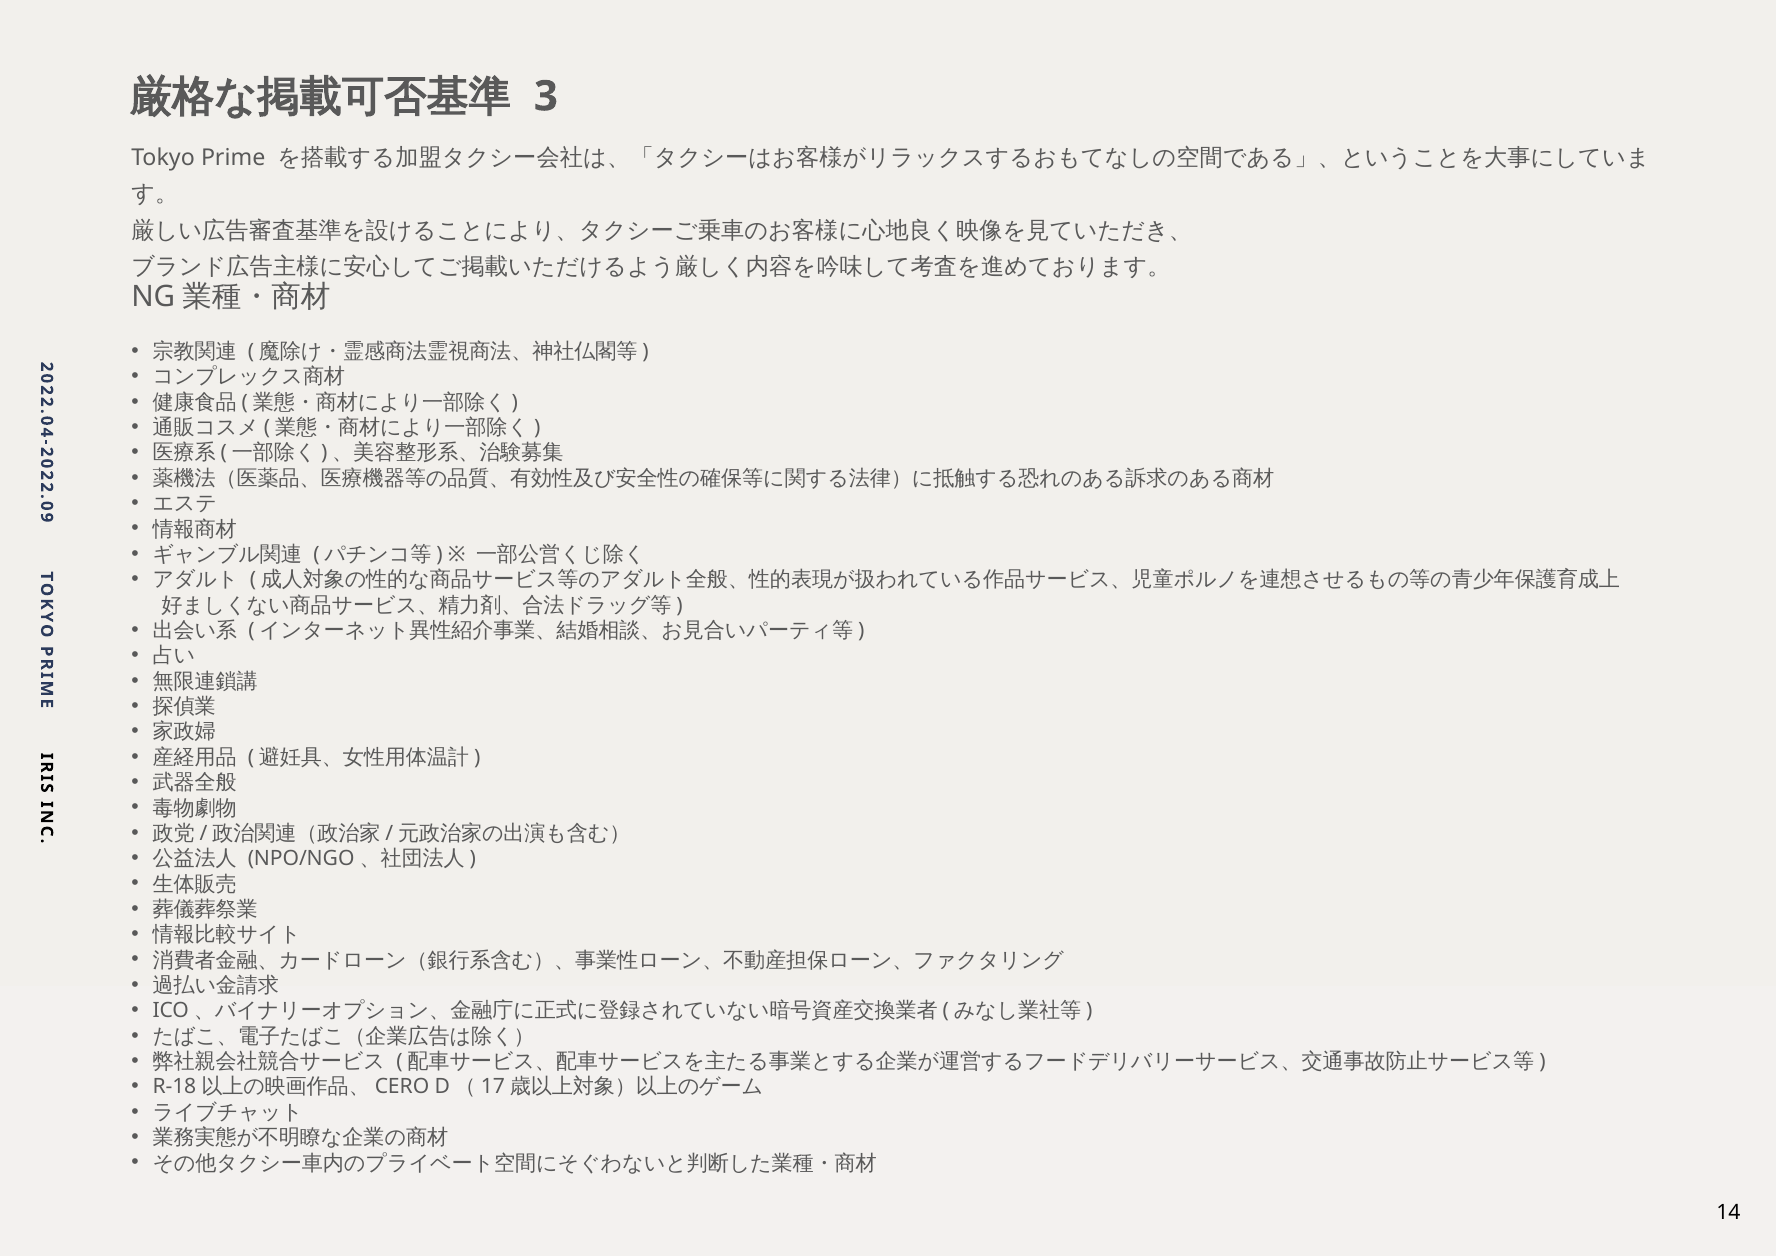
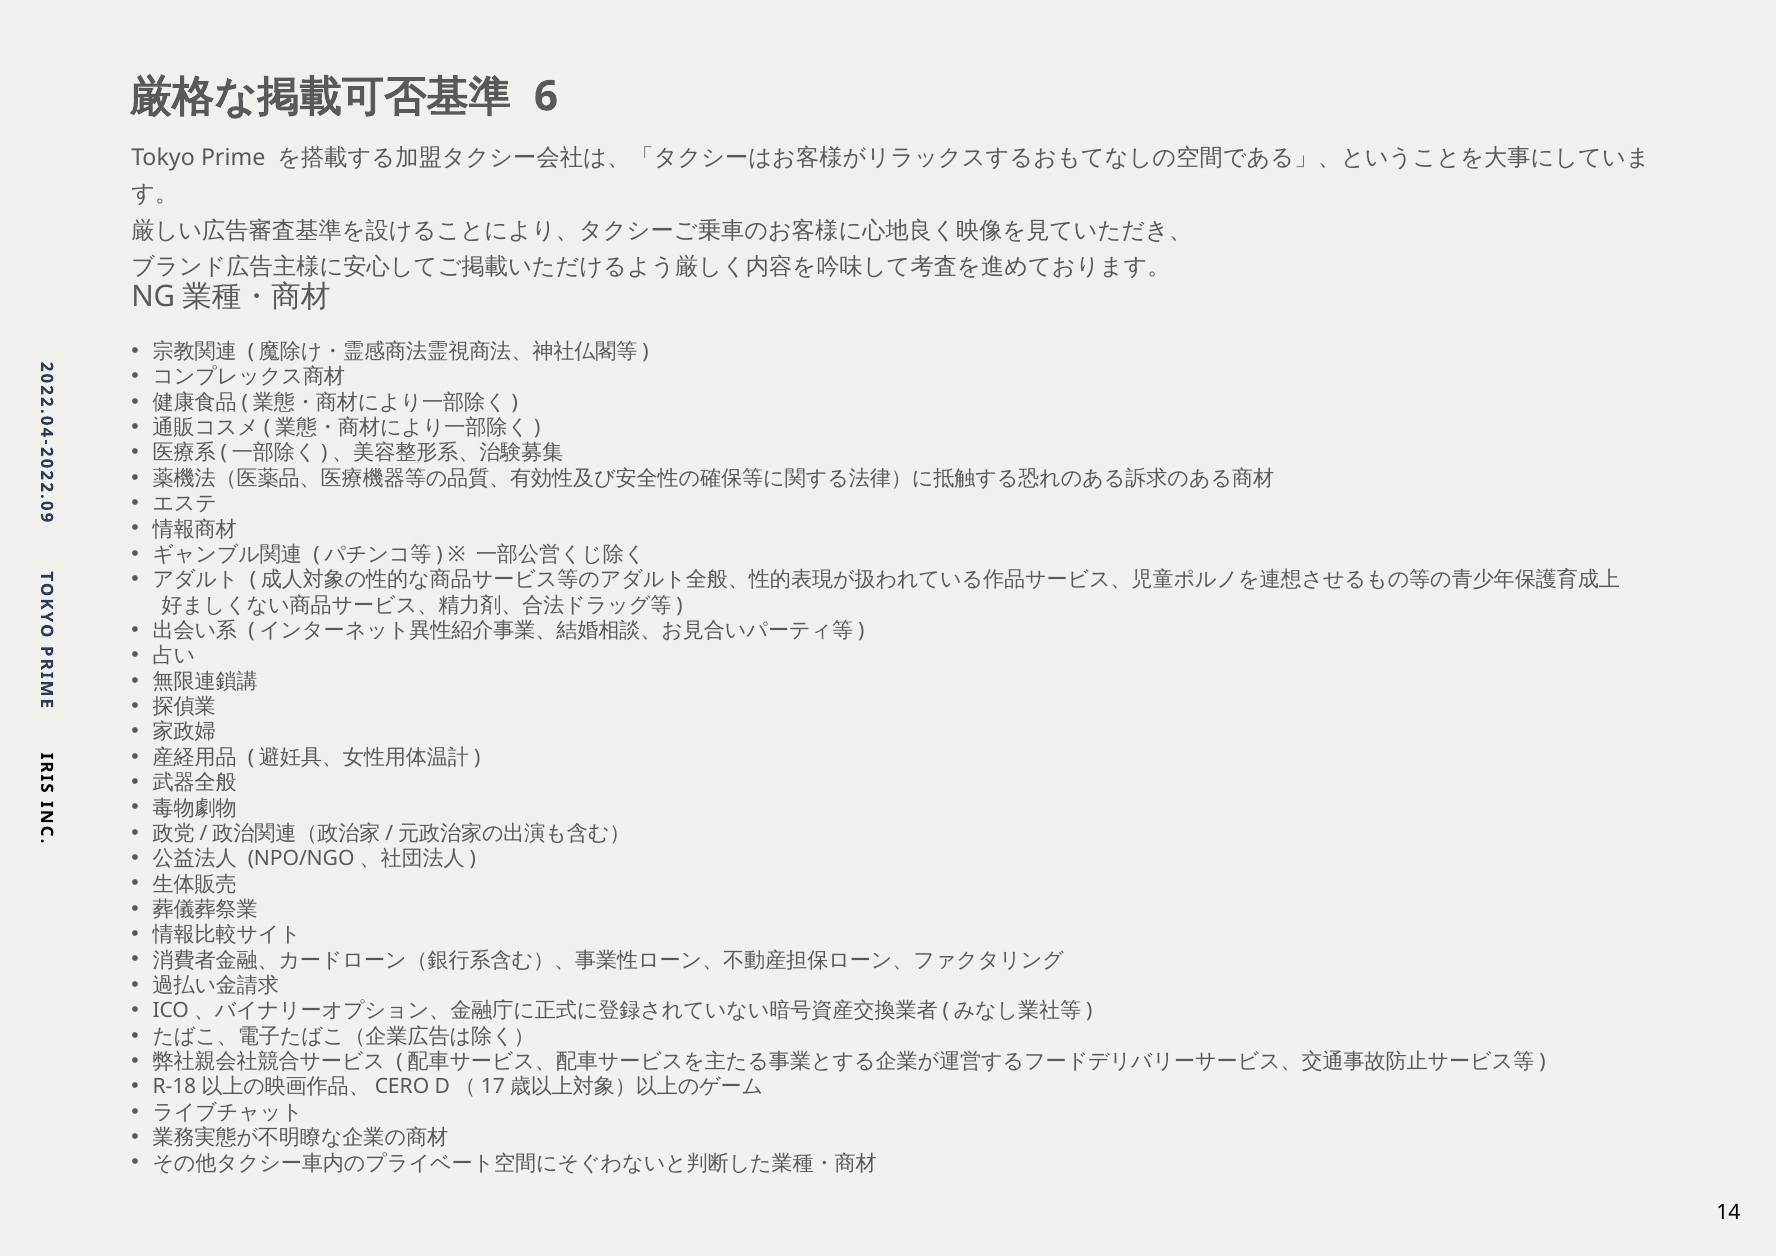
3: 3 -> 6 (546, 96)
